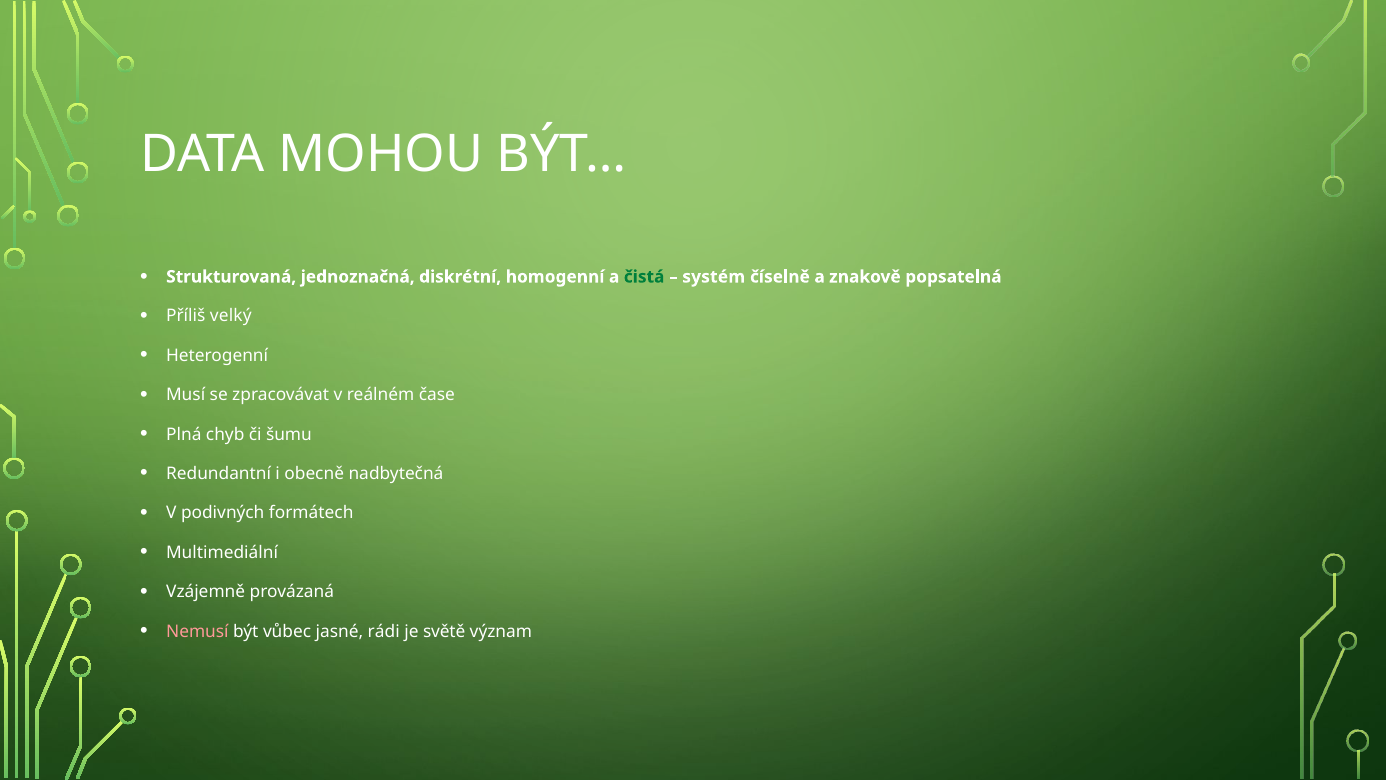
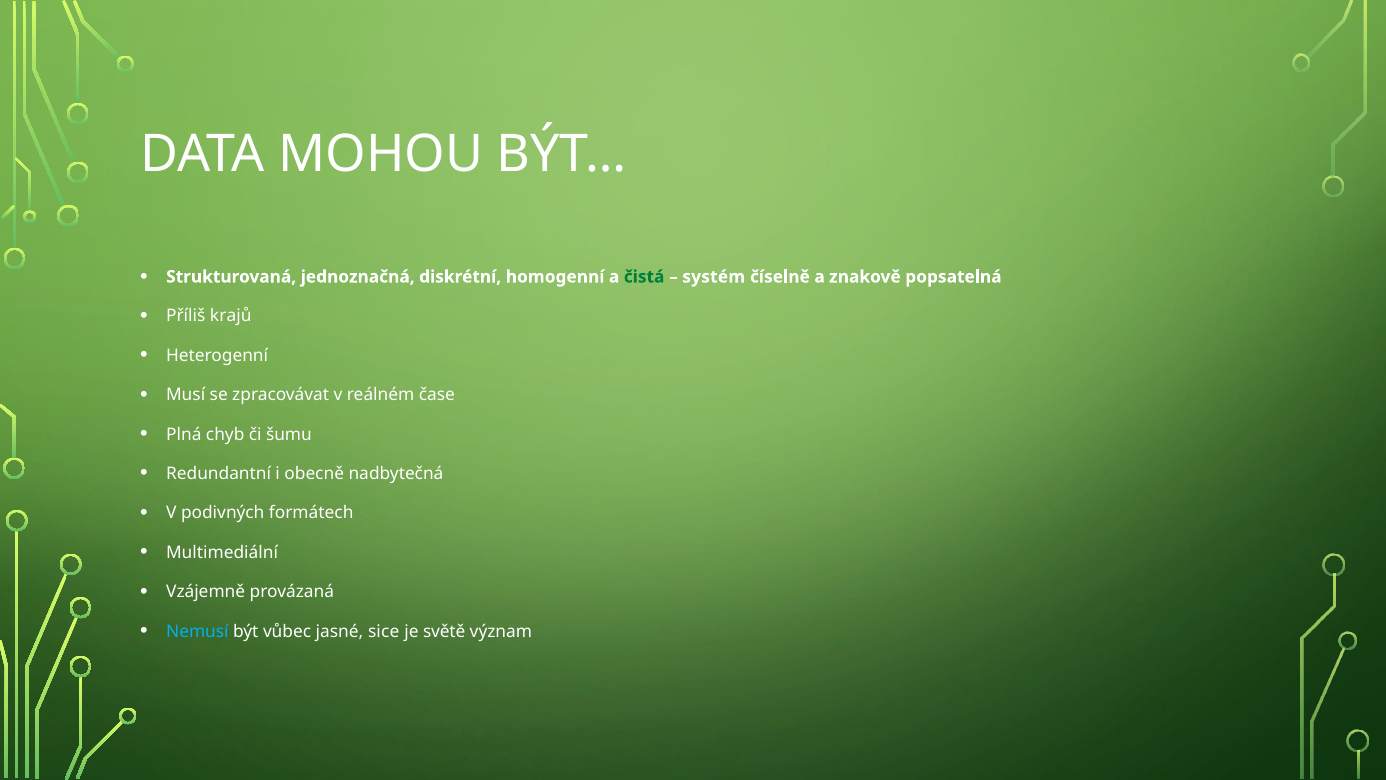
velký: velký -> krajů (231, 316)
Nemusí colour: pink -> light blue (197, 631)
rádi: rádi -> sice (384, 631)
